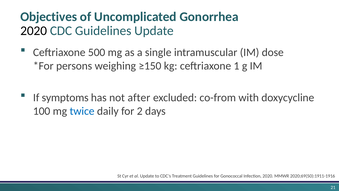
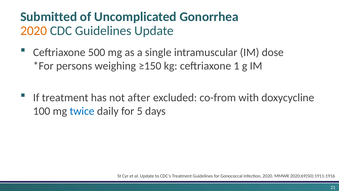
Objectives: Objectives -> Submitted (49, 17)
2020 colour: black -> orange (34, 31)
If symptoms: symptoms -> treatment (65, 97)
2: 2 -> 5 (140, 111)
